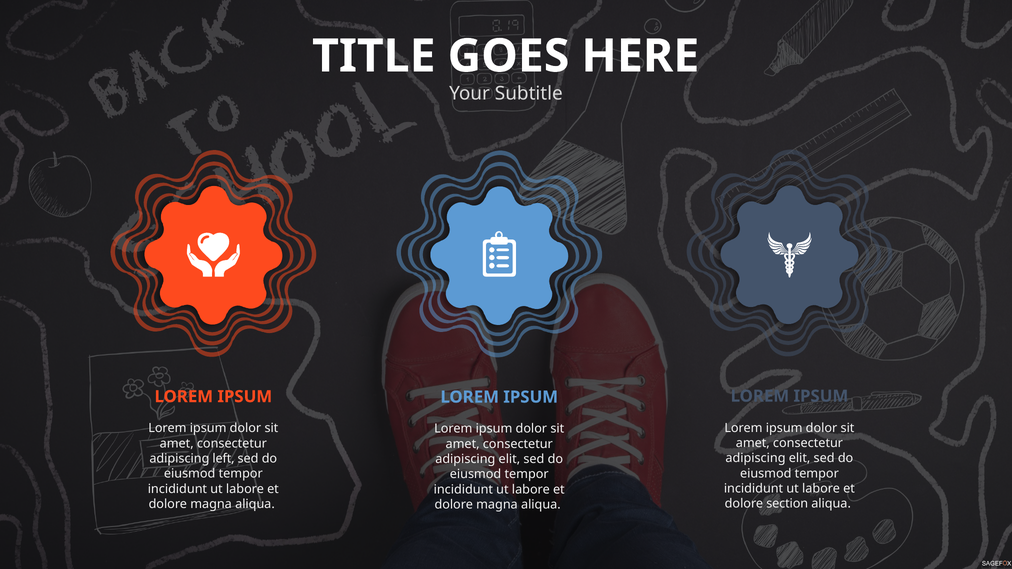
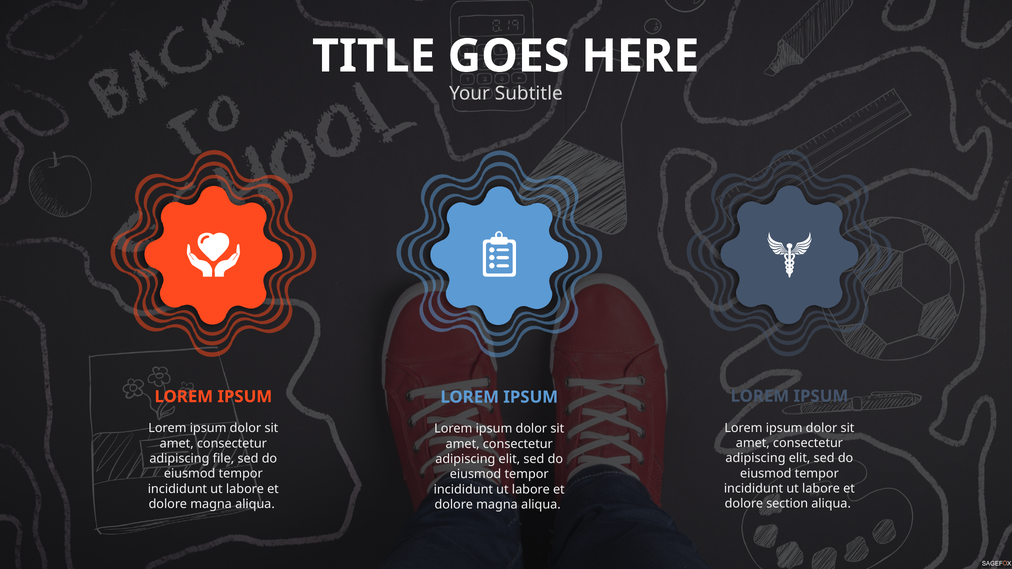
left: left -> file (223, 459)
